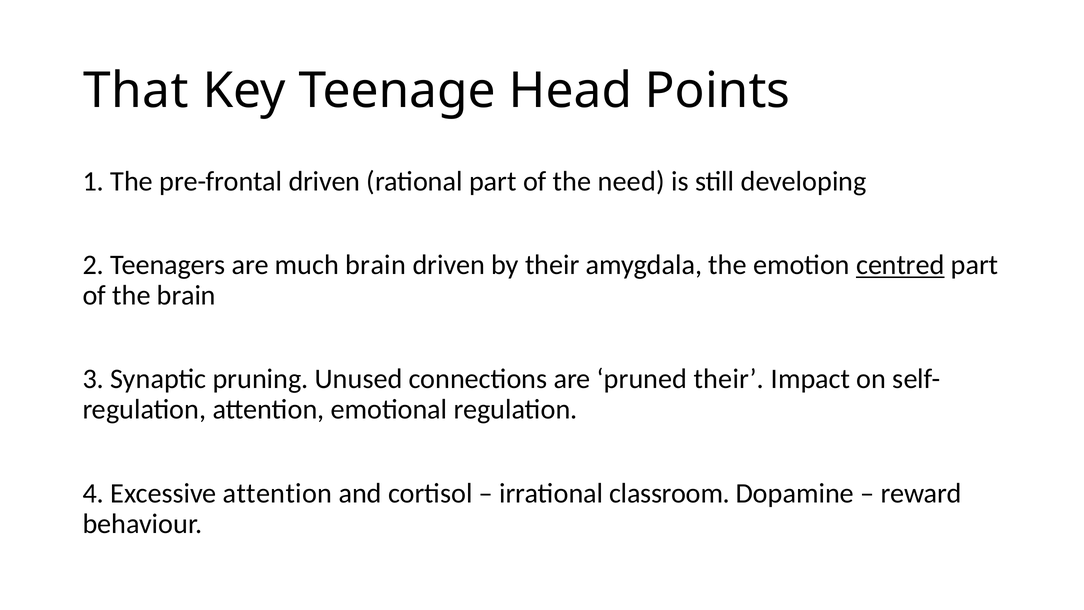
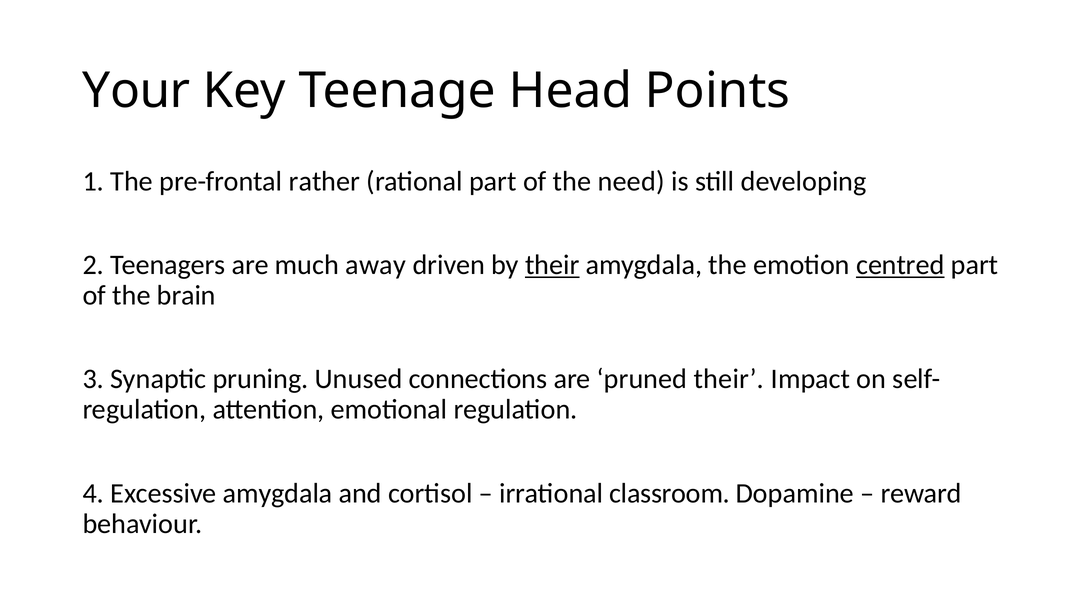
That: That -> Your (136, 91)
pre-frontal driven: driven -> rather (324, 181)
much brain: brain -> away (376, 265)
their underline: none -> present (552, 265)
Excessive attention: attention -> amygdala (278, 493)
